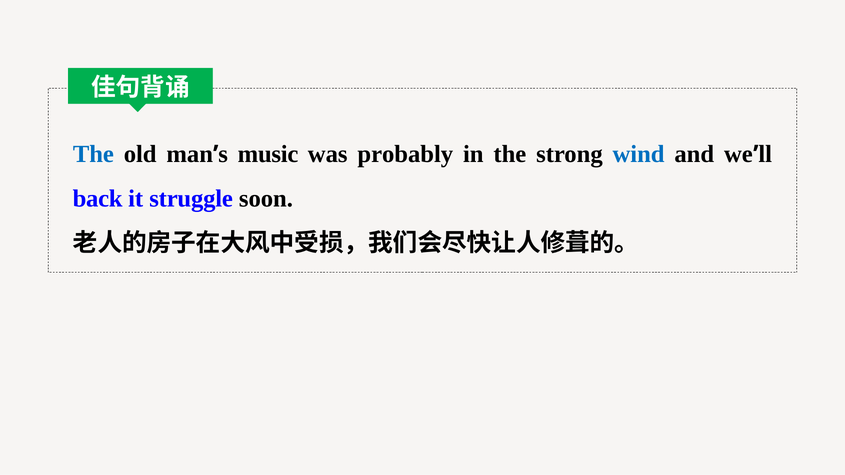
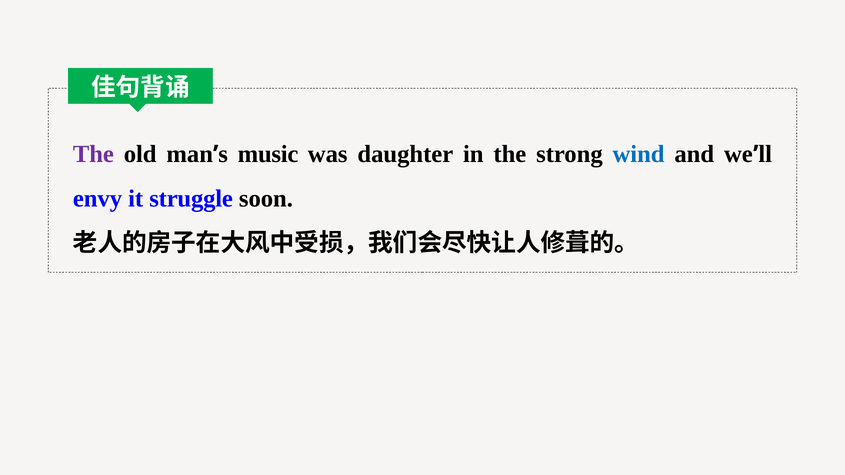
The colour: blue -> purple (93, 154)
probably: probably -> daughter (405, 154)
back: back -> envy (97, 199)
